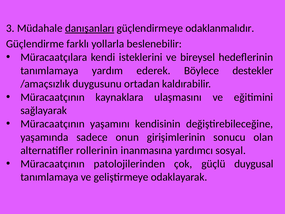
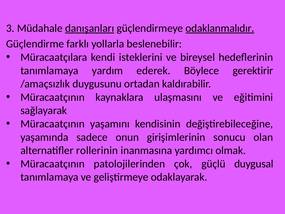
odaklanmalıdır underline: none -> present (220, 28)
destekler: destekler -> gerektirir (253, 70)
sosyal: sosyal -> olmak (231, 150)
